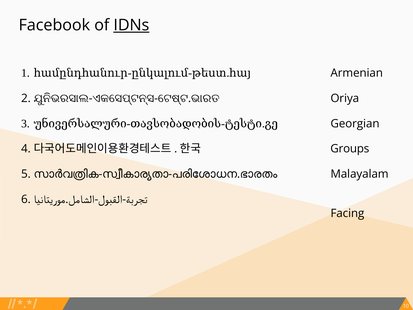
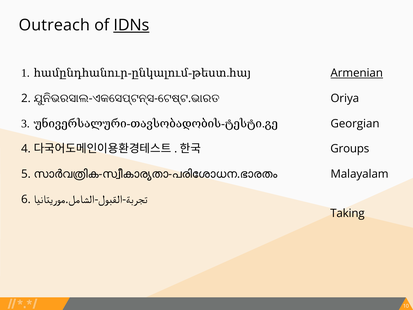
Facebook: Facebook -> Outreach (54, 25)
Armenian underline: none -> present (357, 73)
Facing: Facing -> Taking (347, 213)
